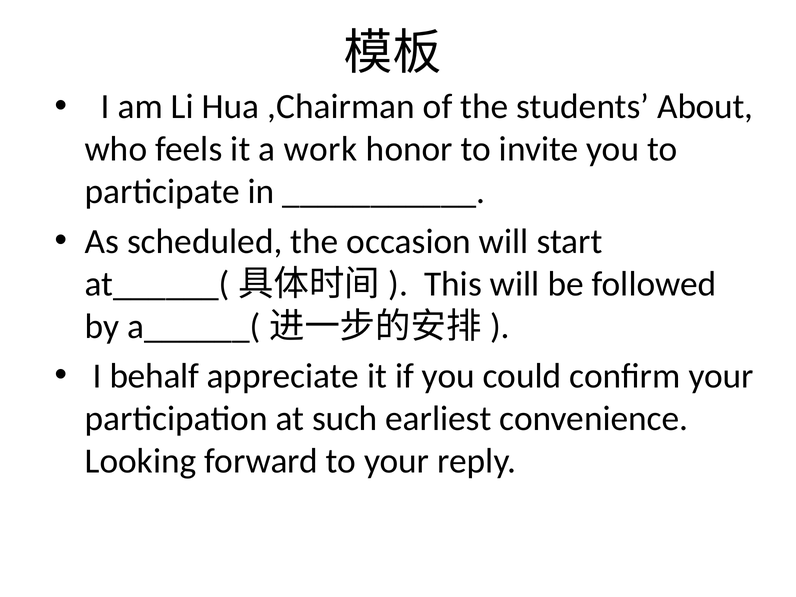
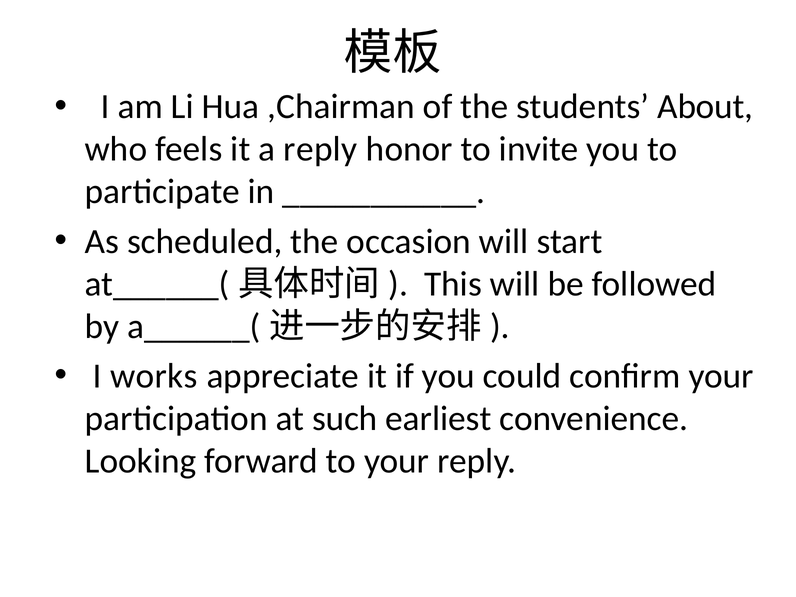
a work: work -> reply (320, 149)
behalf: behalf -> works (154, 376)
